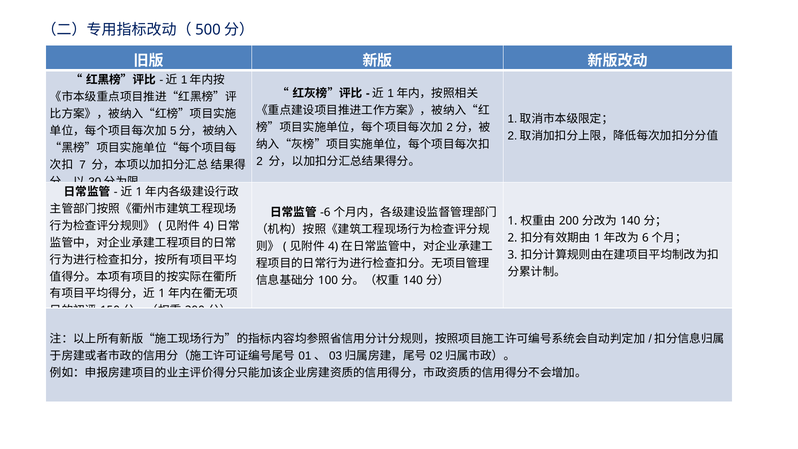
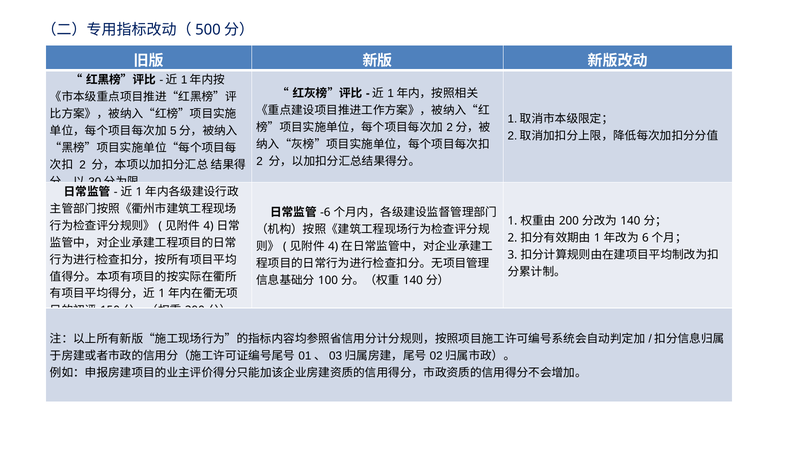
7: 7 -> 2 (83, 165)
